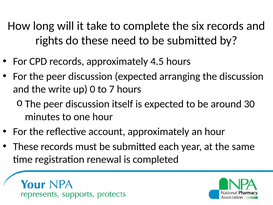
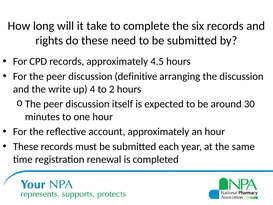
discussion expected: expected -> definitive (136, 76)
0: 0 -> 4 (93, 89)
7: 7 -> 2 (112, 89)
